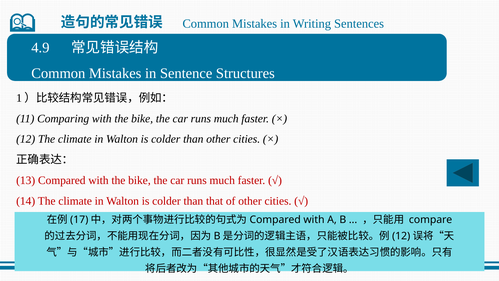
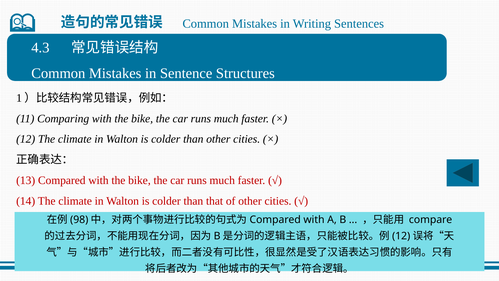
4.9: 4.9 -> 4.3 (40, 47)
17: 17 -> 98 (79, 220)
